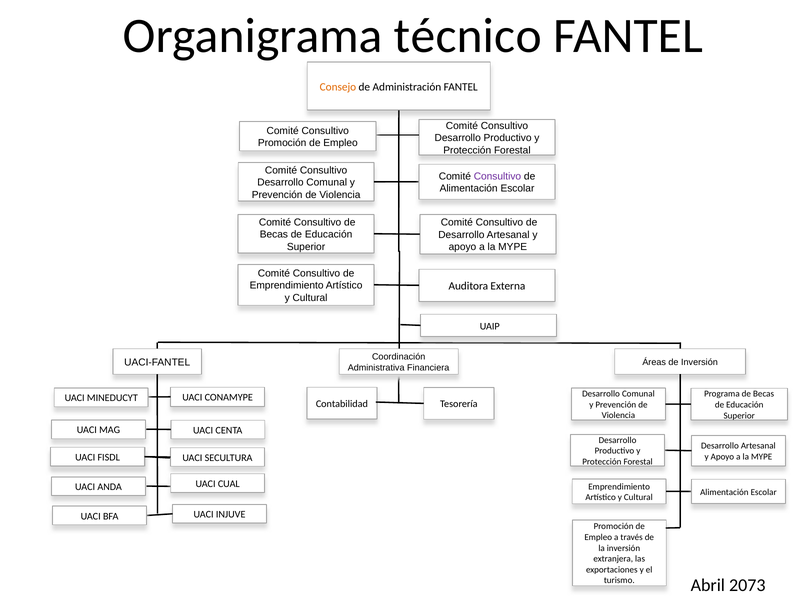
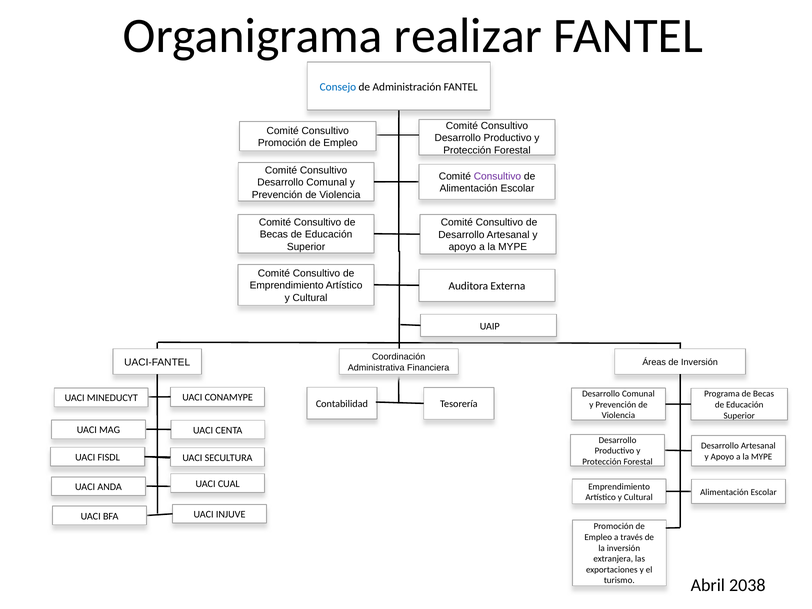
técnico: técnico -> realizar (468, 36)
Consejo colour: orange -> blue (338, 87)
2073: 2073 -> 2038 (747, 585)
